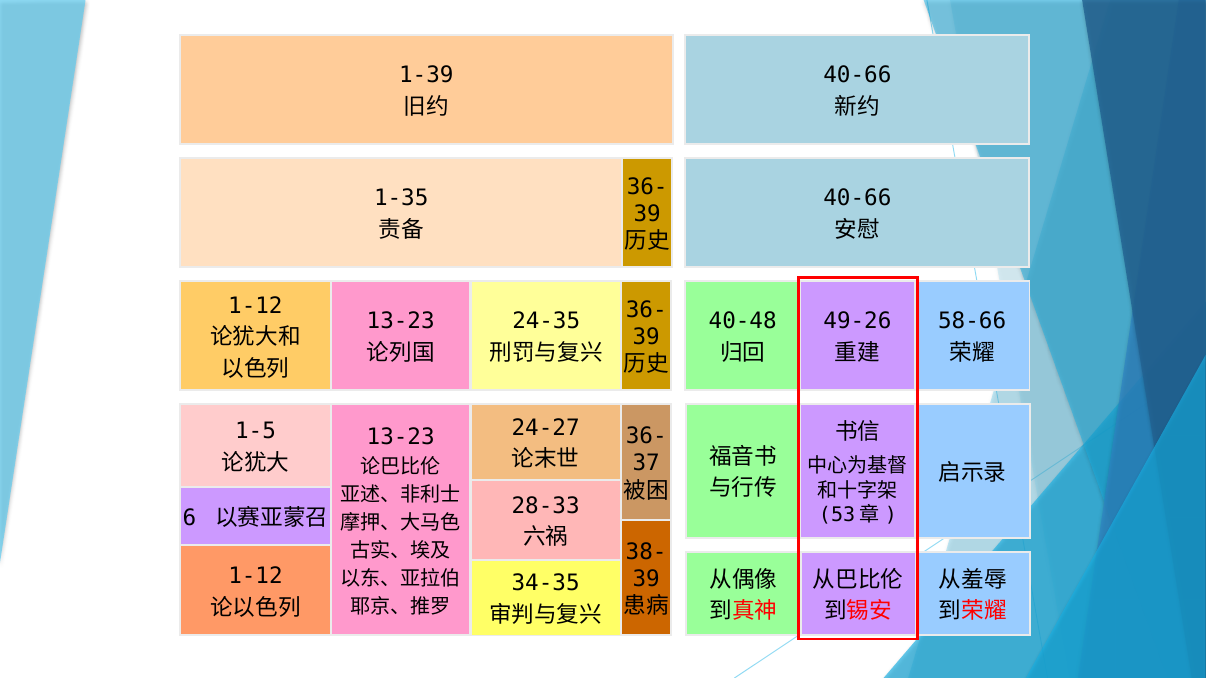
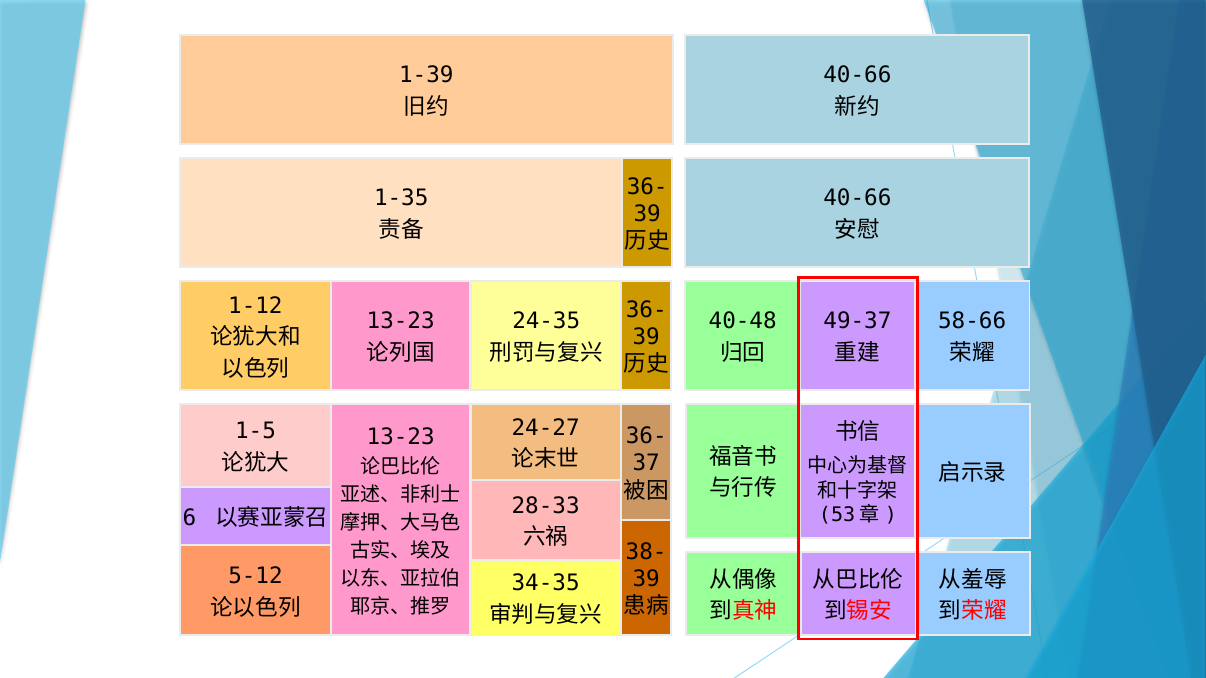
49-26: 49-26 -> 49-37 (857, 322)
1-12: 1-12 -> 5-12 (255, 576)
